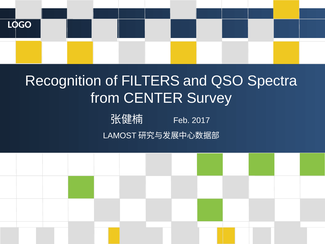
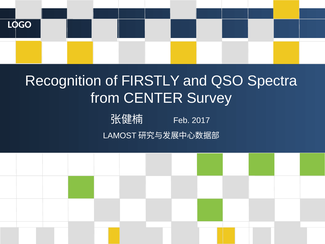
FILTERS: FILTERS -> FIRSTLY (151, 81)
